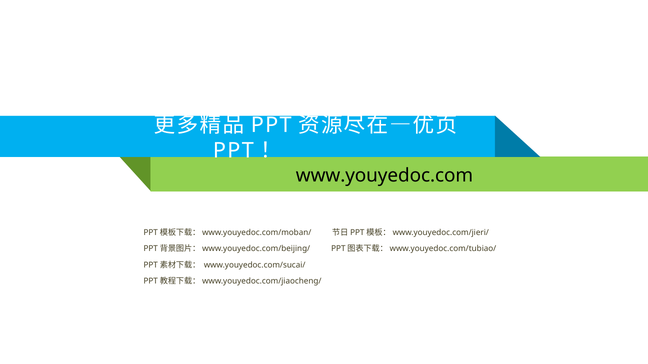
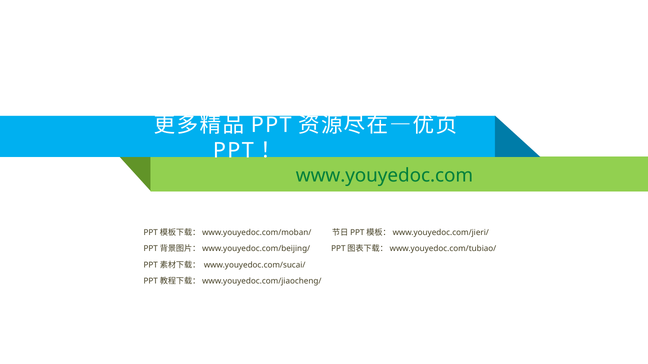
www.youyedoc.com colour: black -> green (384, 176)
